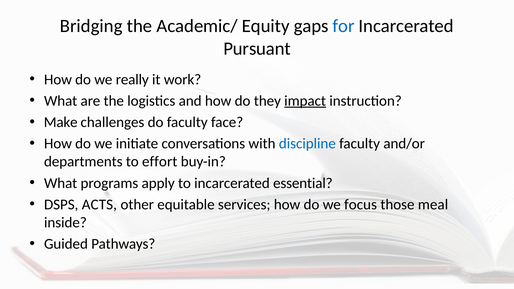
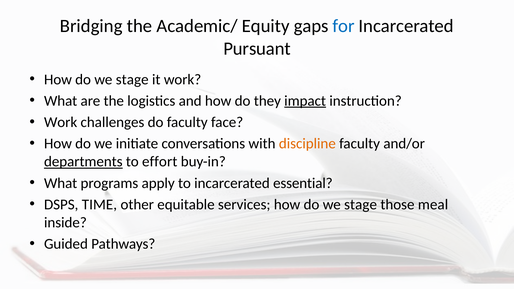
really: really -> stage (132, 79)
Make: Make -> Work (61, 122)
discipline colour: blue -> orange (307, 144)
departments underline: none -> present (83, 162)
ACTS: ACTS -> TIME (99, 205)
focus: focus -> stage (361, 205)
